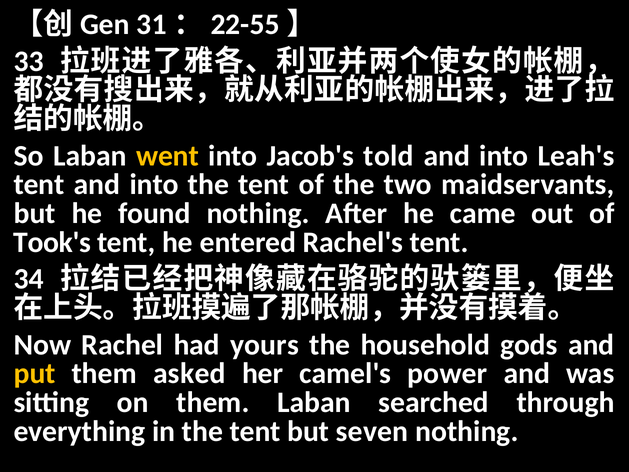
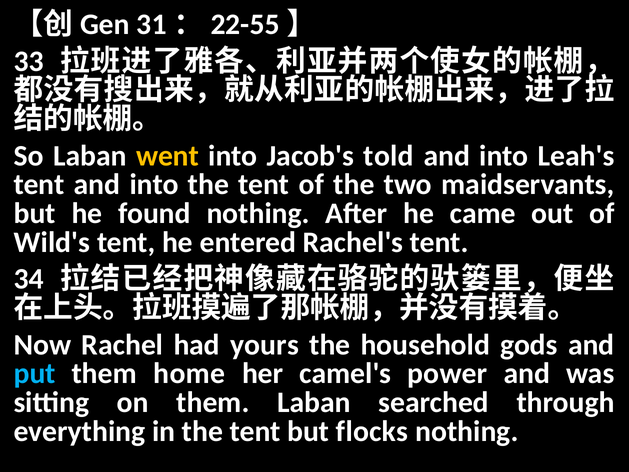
Took's: Took's -> Wild's (52, 242)
put colour: yellow -> light blue (35, 373)
asked: asked -> home (189, 373)
seven: seven -> flocks (372, 431)
